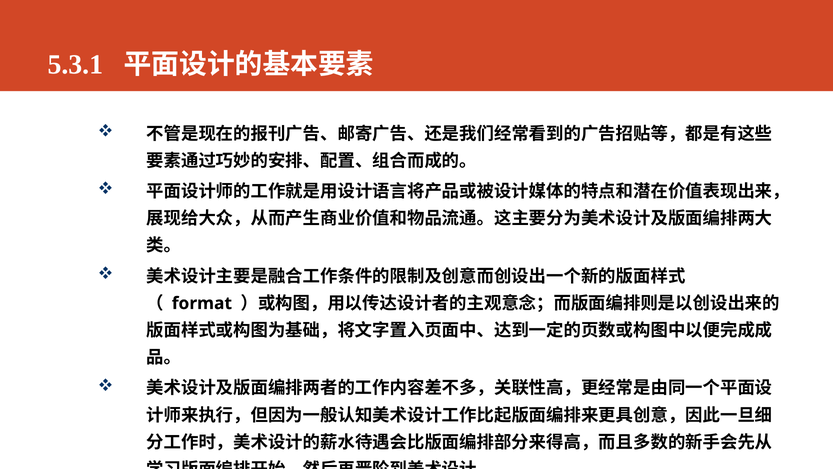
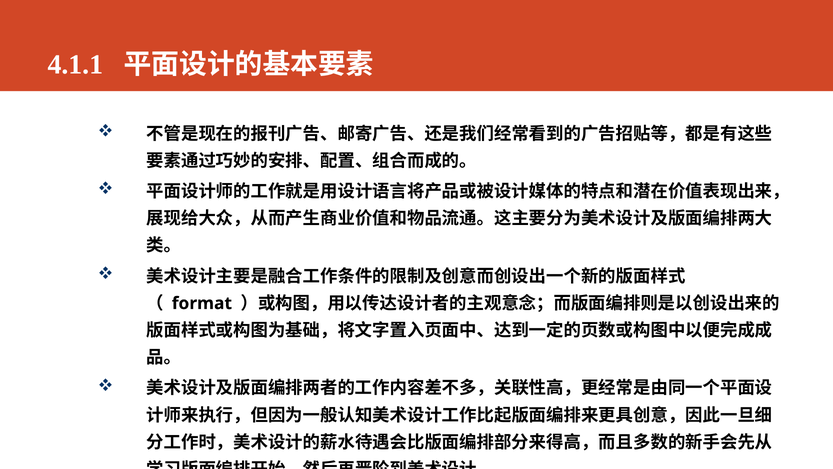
5.3.1: 5.3.1 -> 4.1.1 (75, 65)
